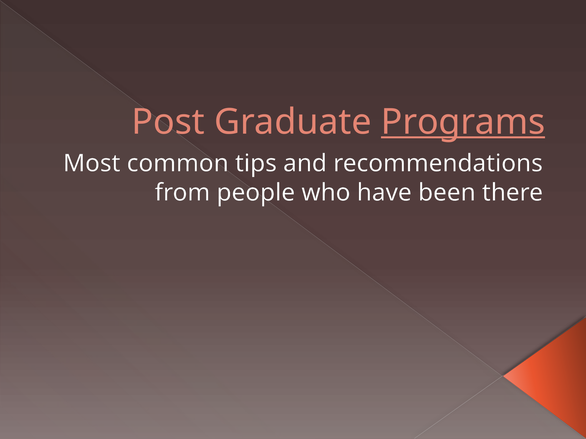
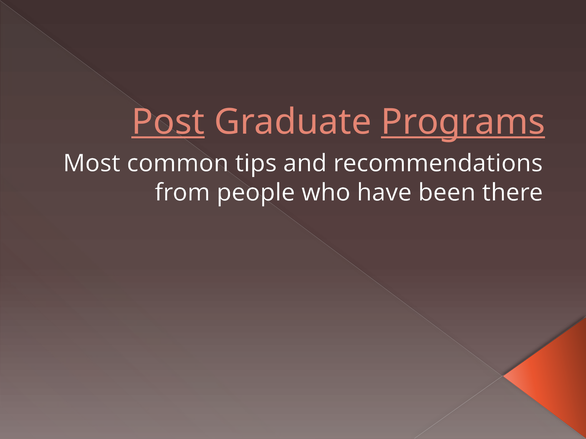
Post underline: none -> present (168, 122)
